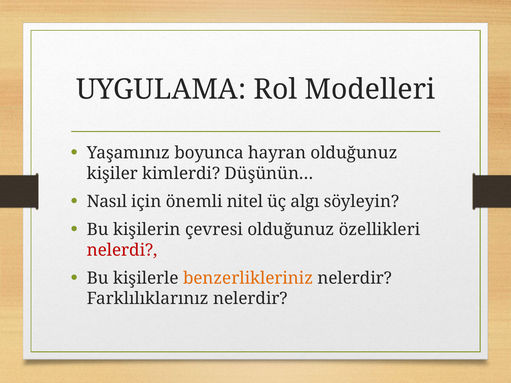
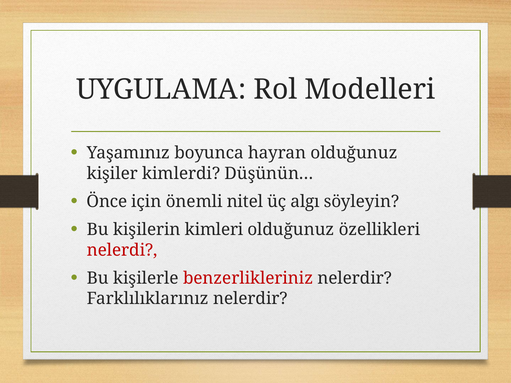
Nasıl: Nasıl -> Önce (107, 202)
çevresi: çevresi -> kimleri (214, 230)
benzerlikleriniz colour: orange -> red (248, 278)
